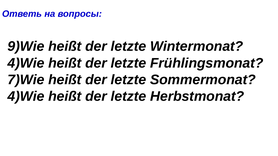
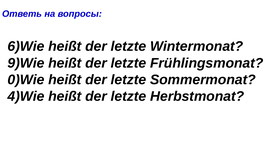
9)Wie: 9)Wie -> 6)Wie (26, 47)
4)Wie: 4)Wie -> 9)Wie (26, 63)
7)Wie: 7)Wie -> 0)Wie (26, 80)
